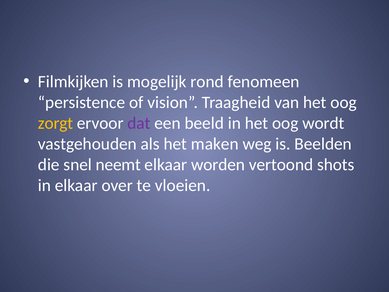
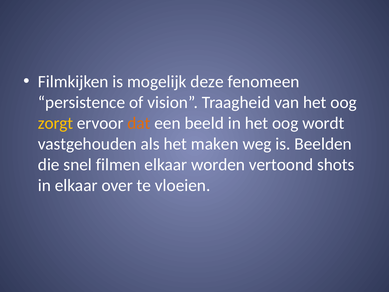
rond: rond -> deze (207, 82)
dat colour: purple -> orange (139, 123)
neemt: neemt -> filmen (118, 165)
